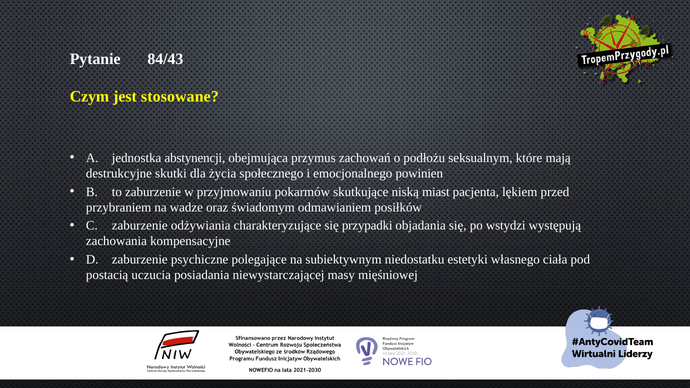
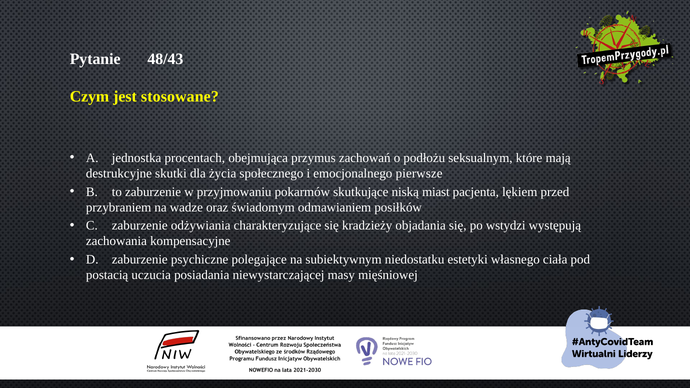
84/43: 84/43 -> 48/43 (165, 59)
abstynencji: abstynencji -> procentach (195, 158)
powinien: powinien -> pierwsze (419, 173)
przypadki: przypadki -> kradzieży (367, 226)
